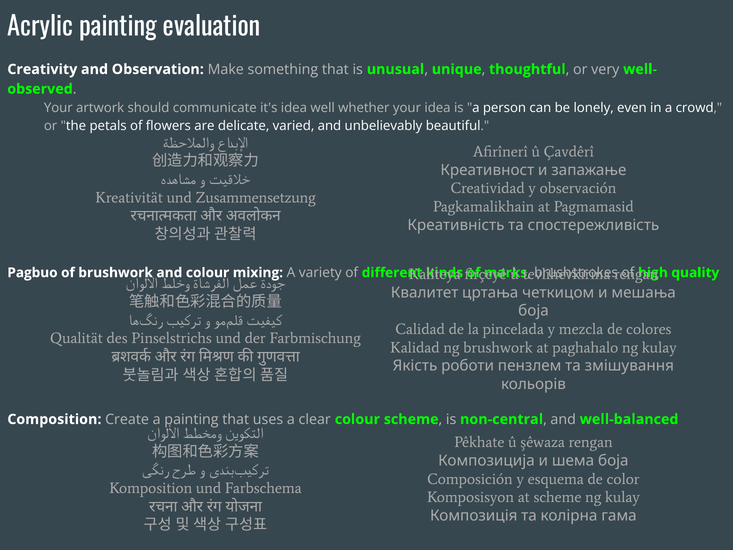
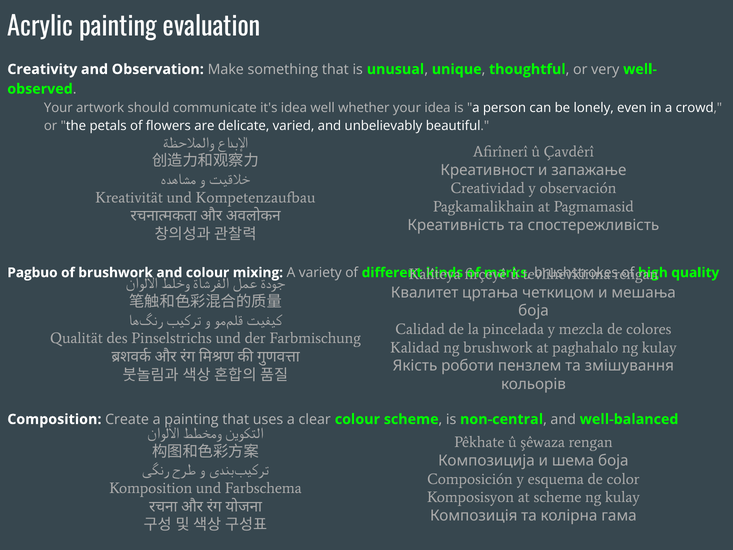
Zusammensetzung: Zusammensetzung -> Kompetenzaufbau (256, 198)
